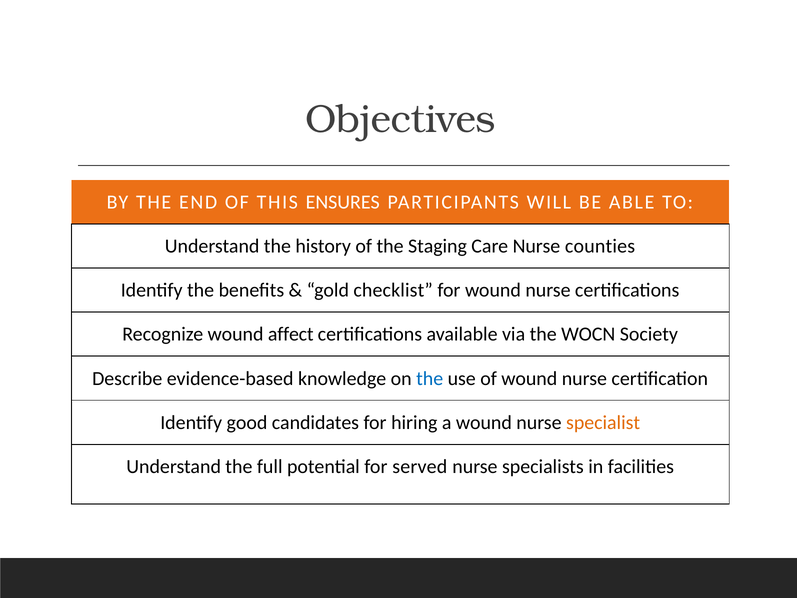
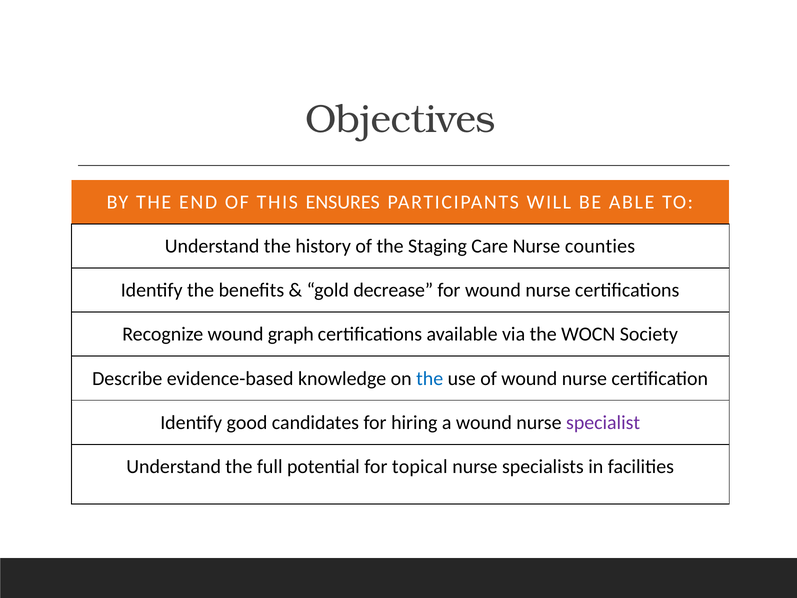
checklist: checklist -> decrease (393, 290)
affect: affect -> graph (291, 334)
specialist colour: orange -> purple (603, 422)
served: served -> topical (420, 466)
